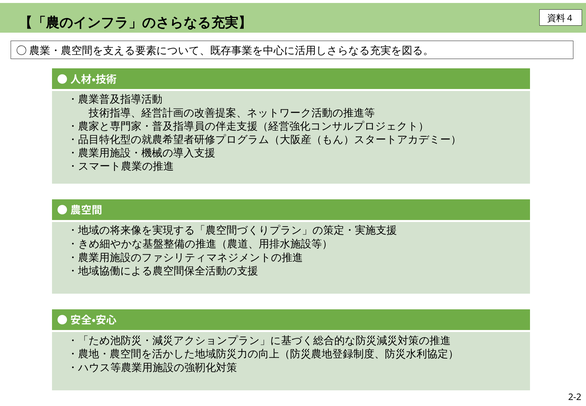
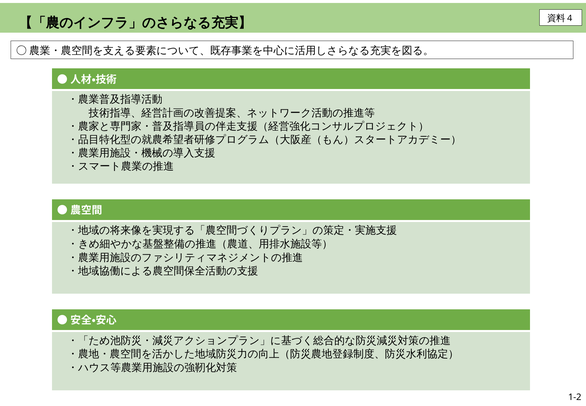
2-2: 2-2 -> 1-2 (575, 397)
